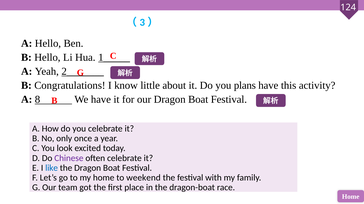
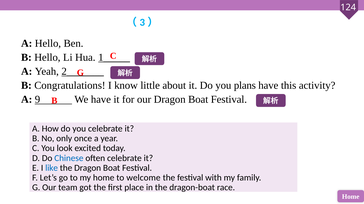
8: 8 -> 9 (38, 100)
Chinese colour: purple -> blue (69, 159)
weekend: weekend -> welcome (143, 178)
